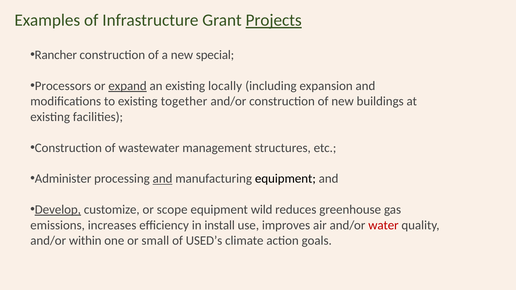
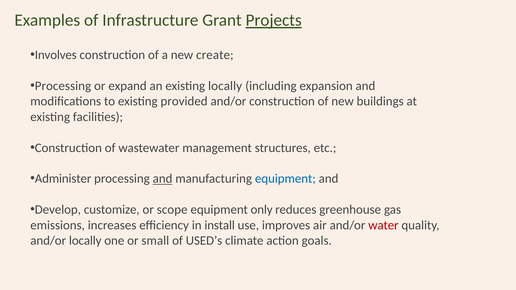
Rancher: Rancher -> Involves (56, 55)
special: special -> create (215, 55)
Processors: Processors -> Processing (63, 86)
expand underline: present -> none (128, 86)
together: together -> provided (184, 101)
equipment colour: black -> blue (285, 179)
Develop underline: present -> none (58, 210)
wild: wild -> only (262, 210)
and/or within: within -> locally (85, 241)
